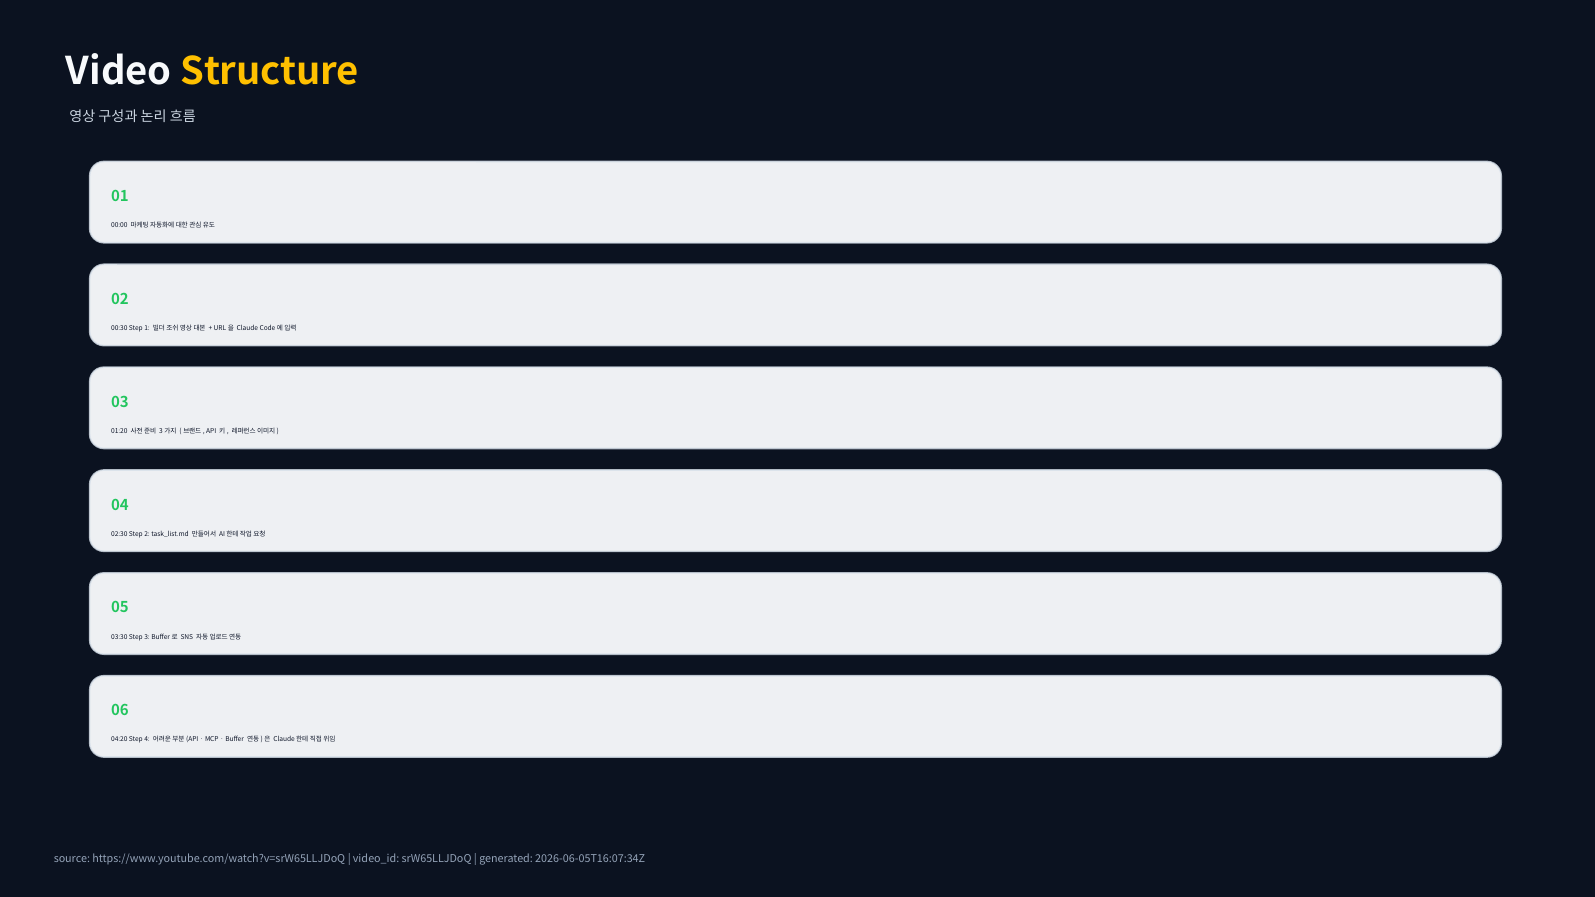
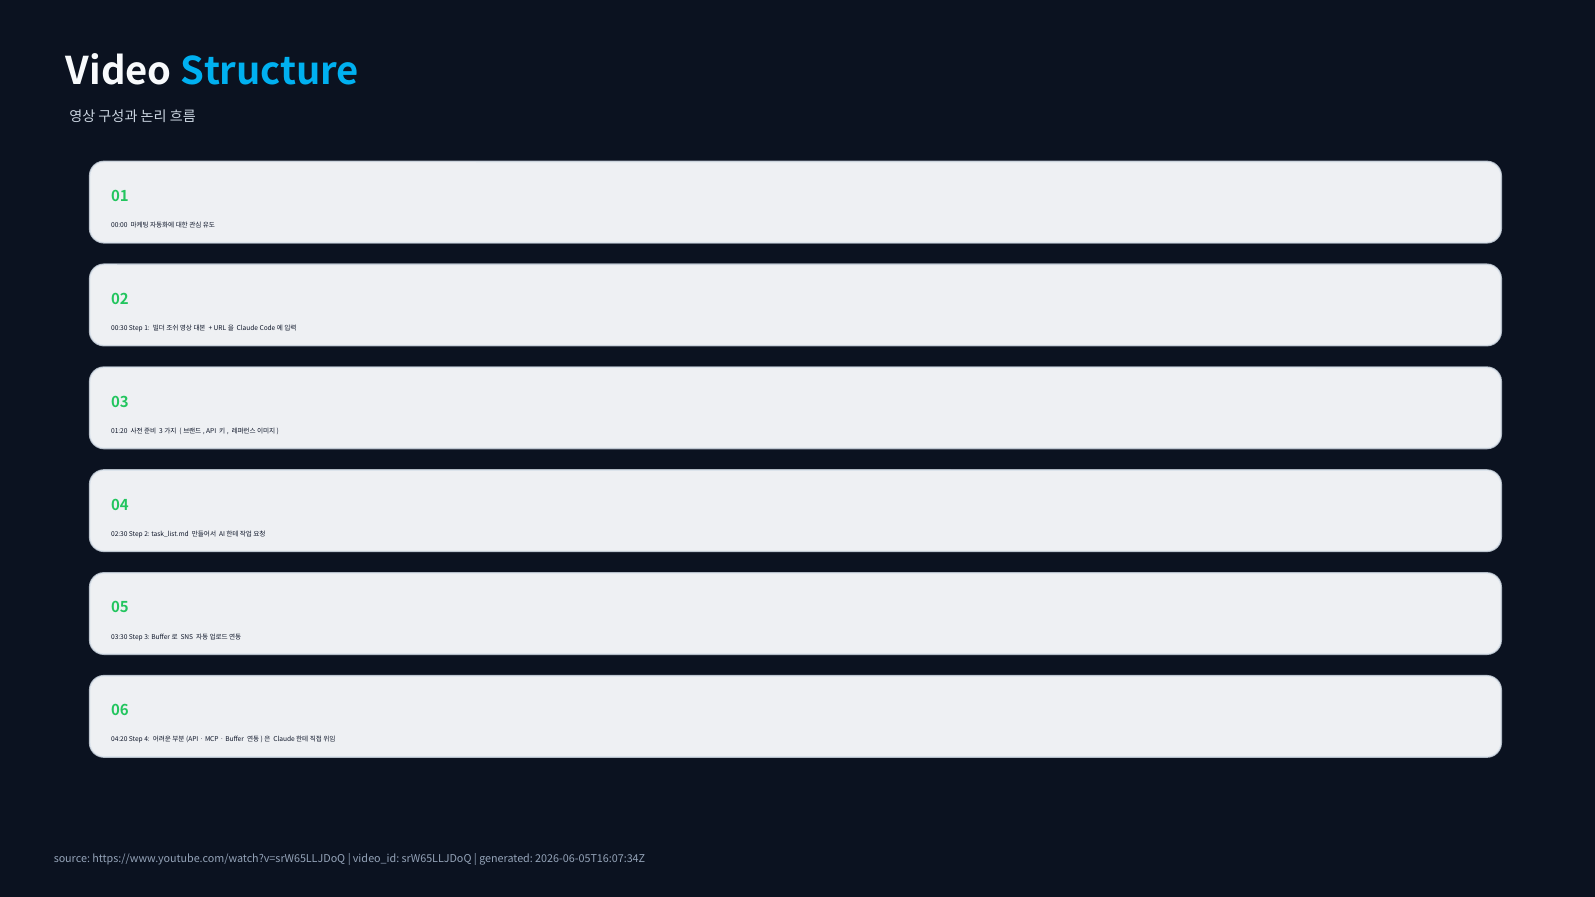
Structure colour: yellow -> light blue (270, 71)
